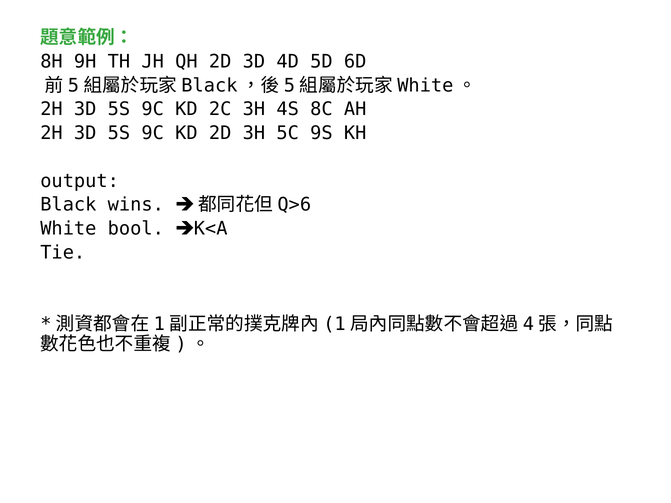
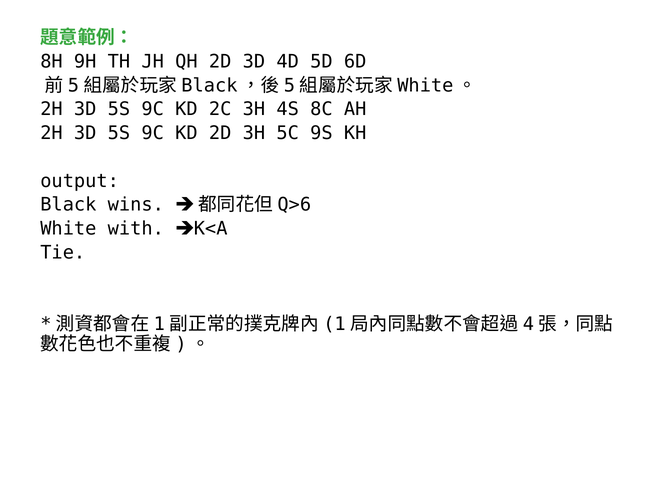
bool: bool -> with (136, 229)
